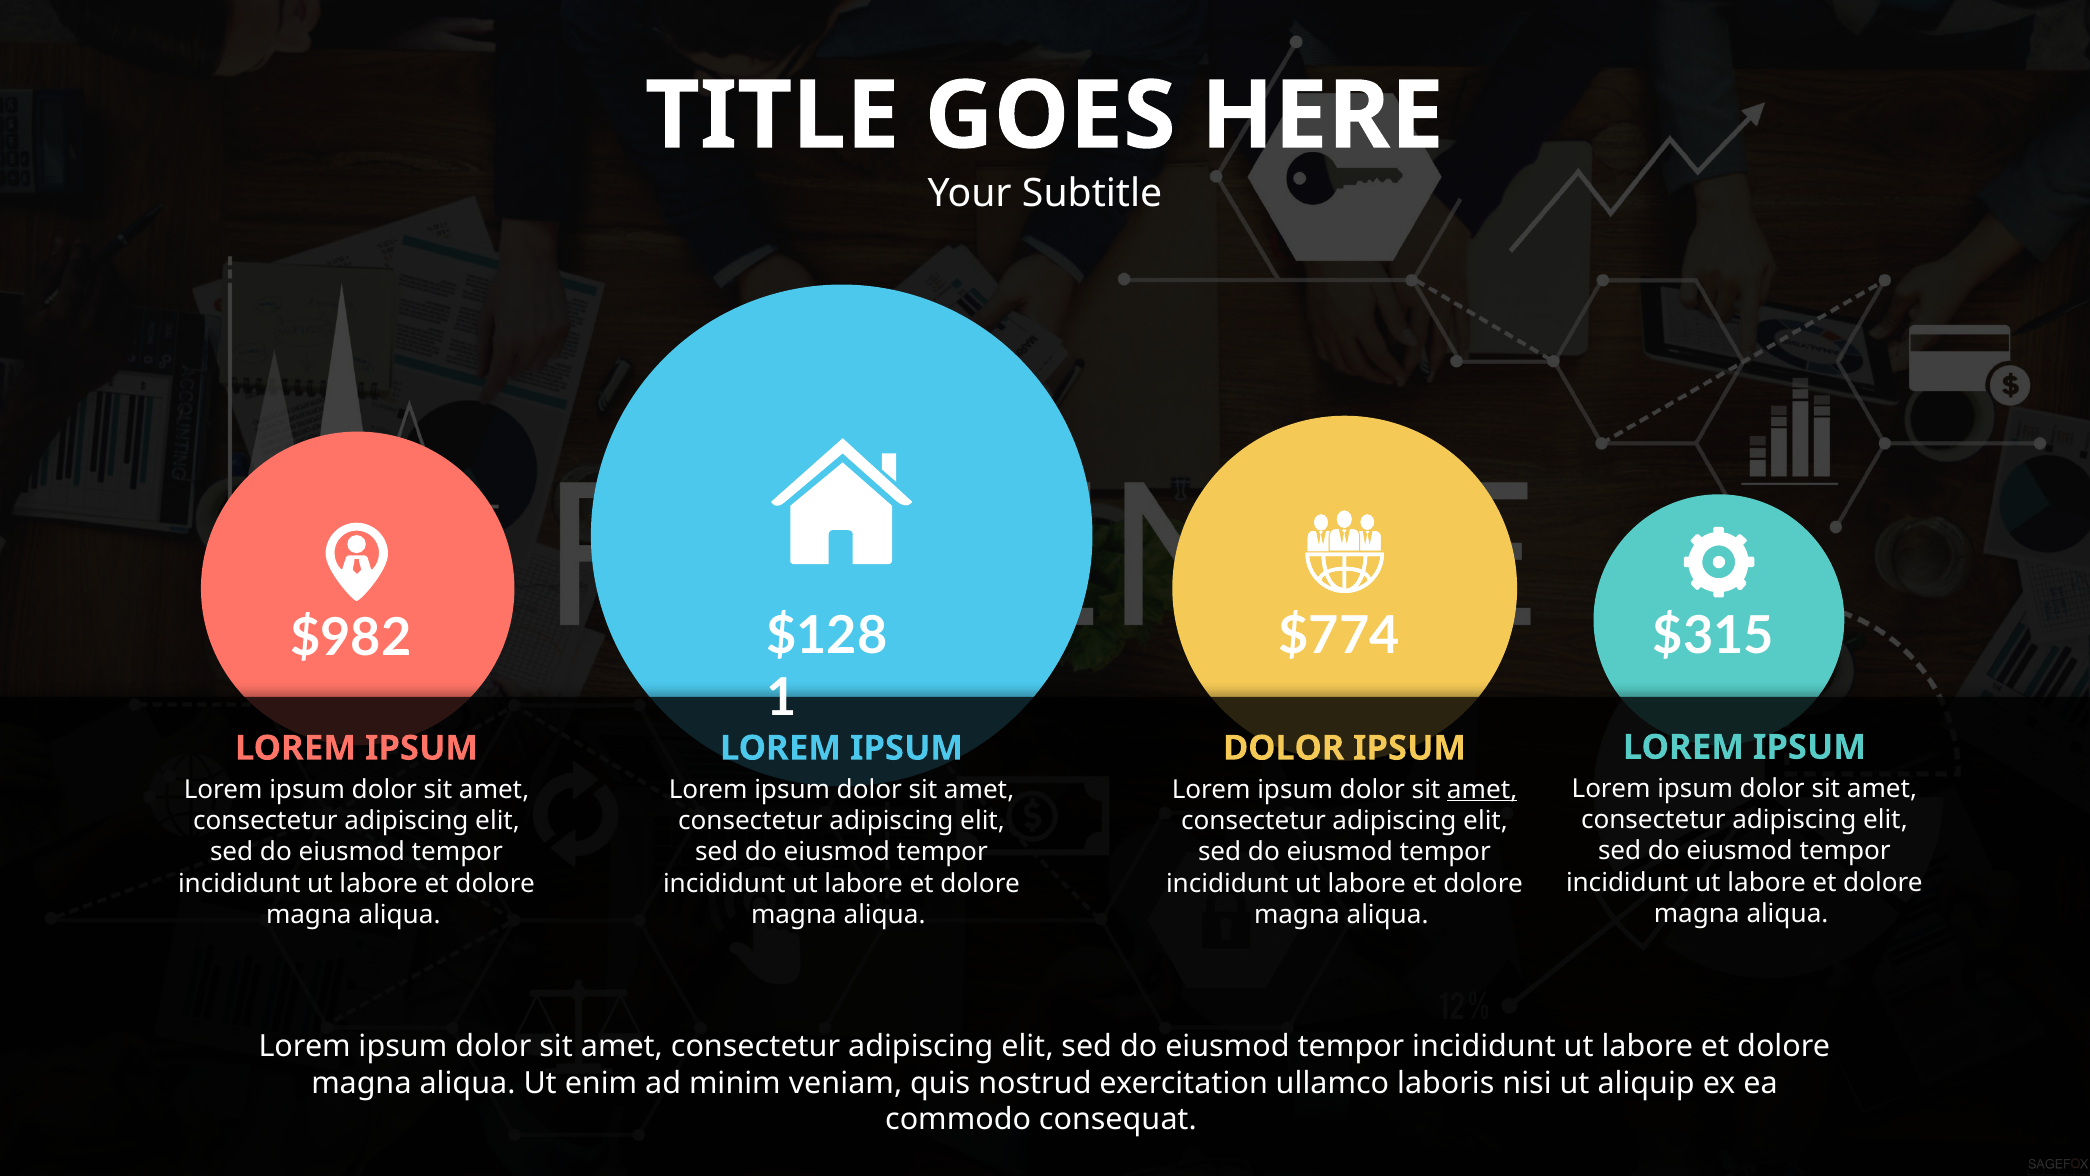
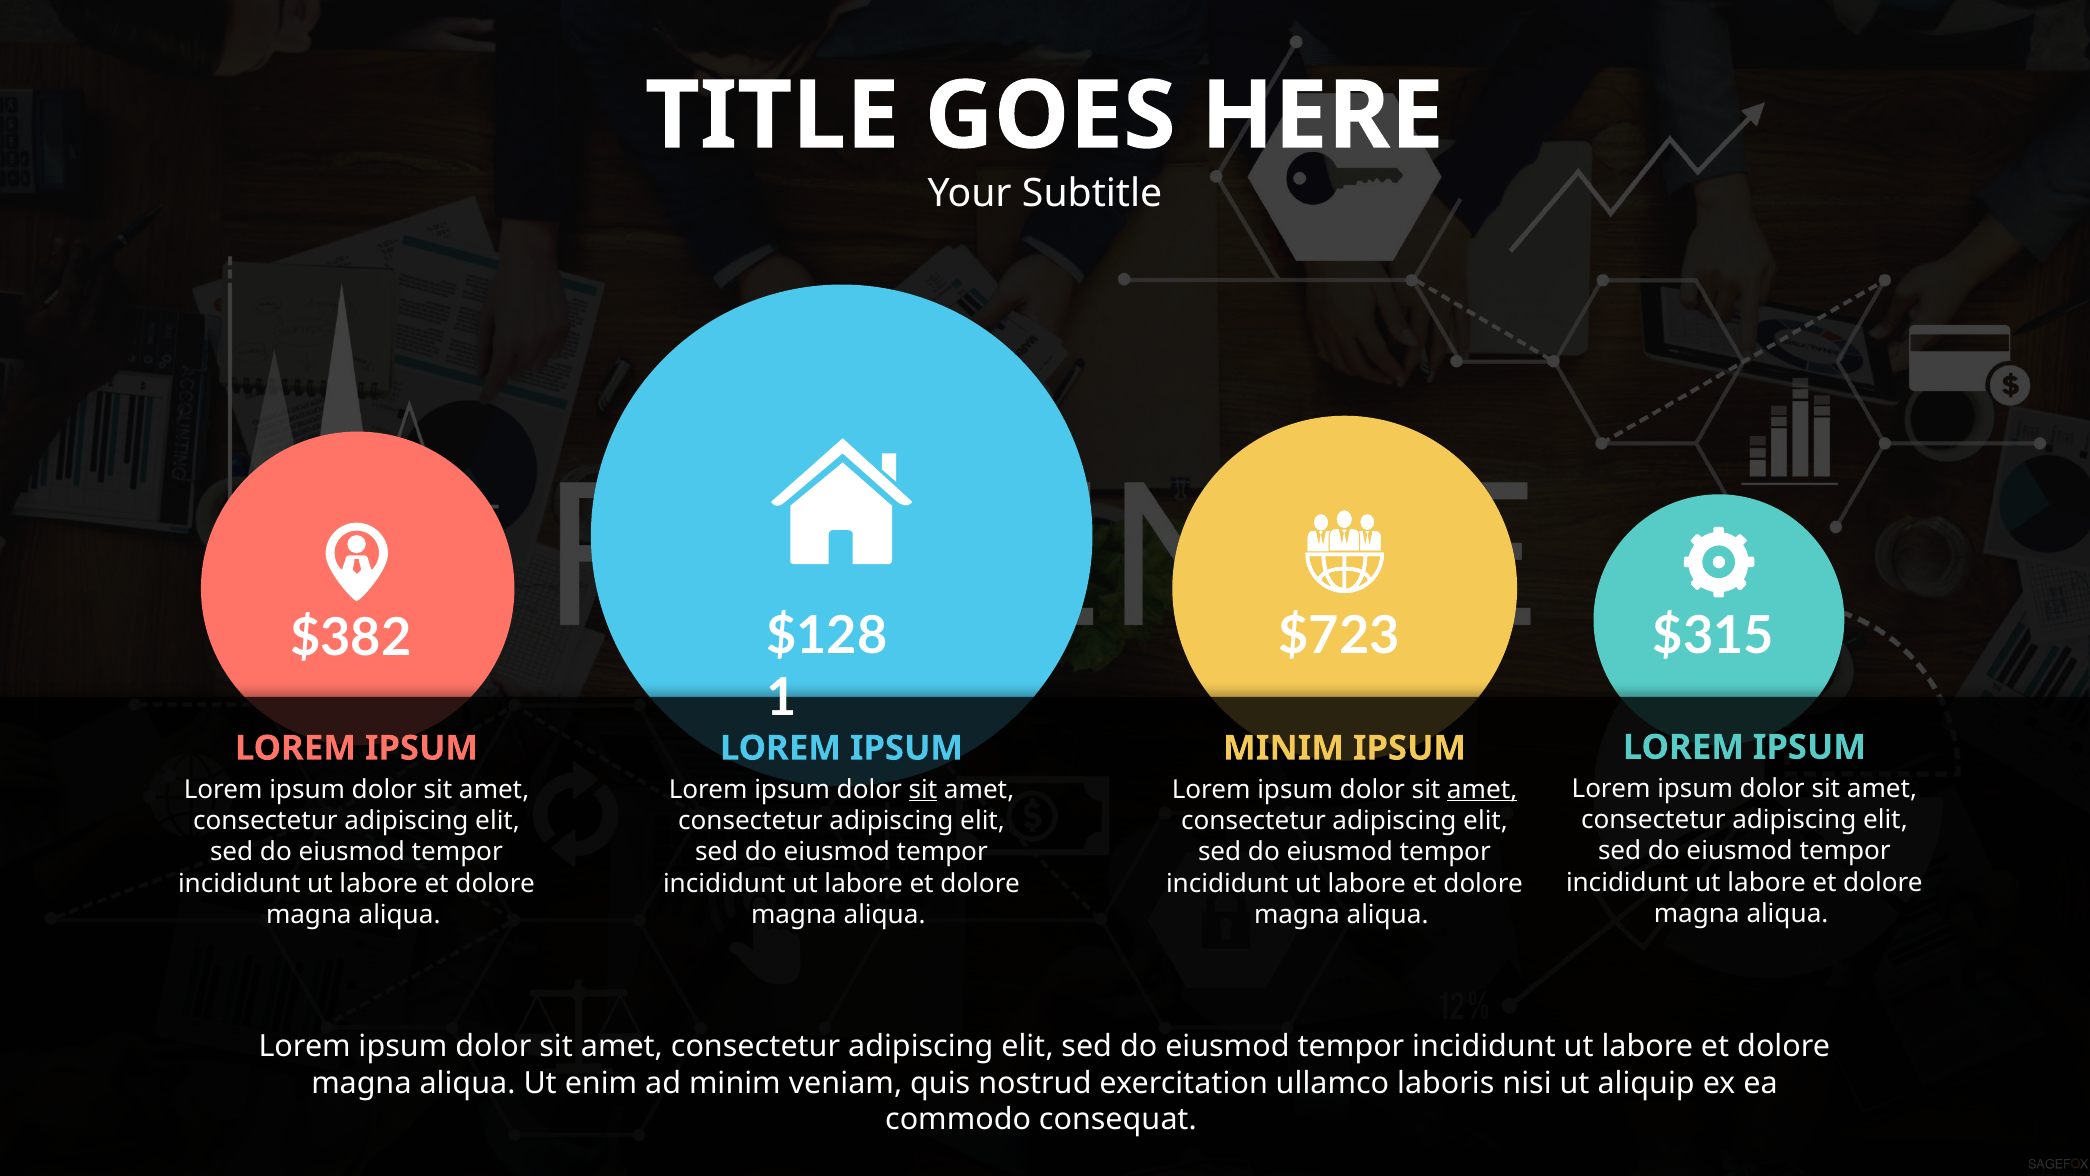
$774: $774 -> $723 (1339, 636)
$982: $982 -> $382 (351, 638)
DOLOR: DOLOR -> MINIM (1284, 748)
sit underline: none -> present (923, 789)
